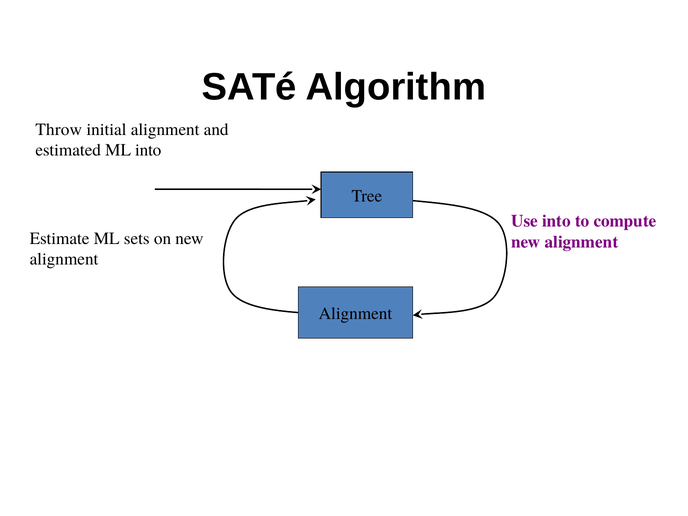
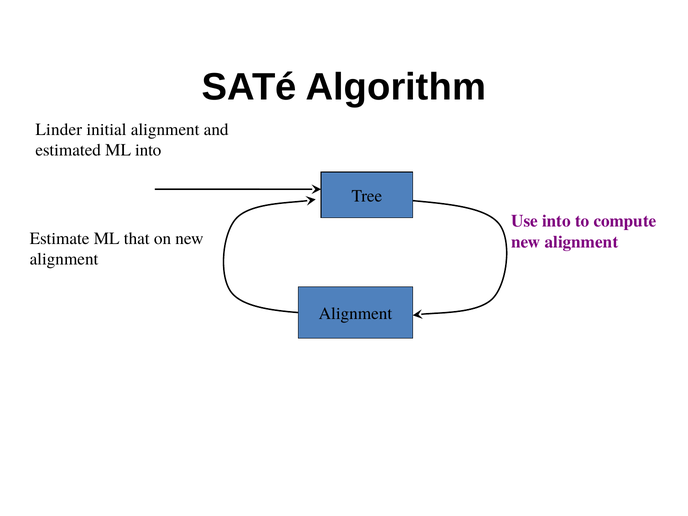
Throw: Throw -> Linder (59, 130)
sets: sets -> that (137, 238)
